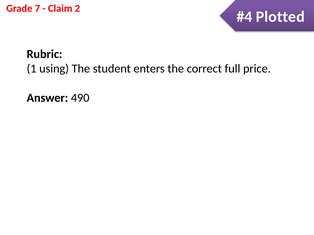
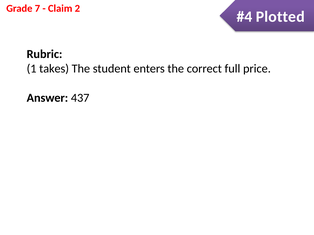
using: using -> takes (54, 69)
490: 490 -> 437 (80, 98)
